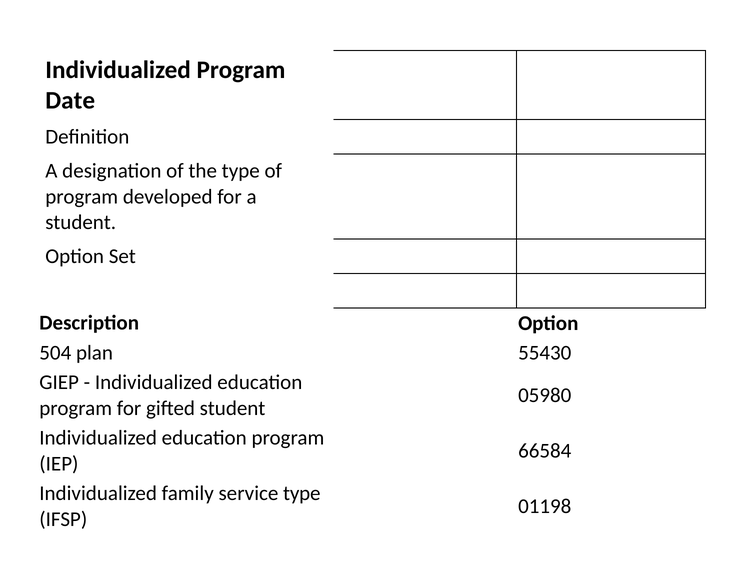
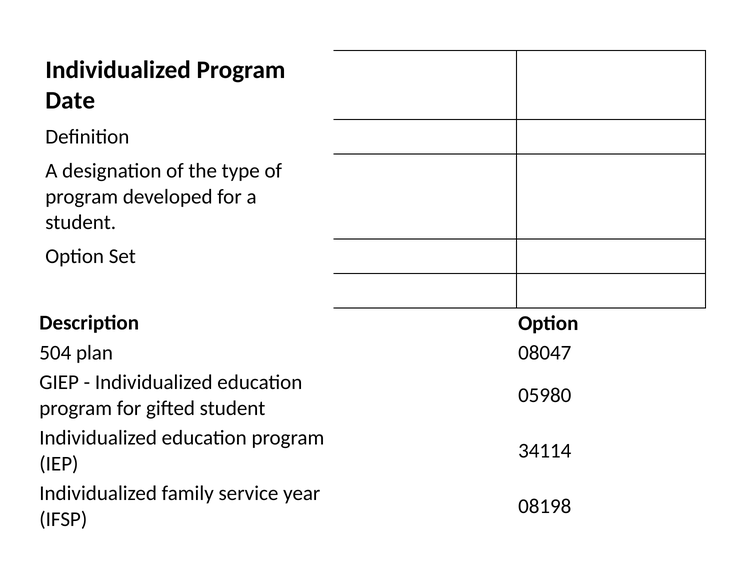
55430: 55430 -> 08047 (545, 353)
66584: 66584 -> 34114 (545, 451)
service type: type -> year (302, 493)
01198: 01198 -> 08198 (545, 506)
